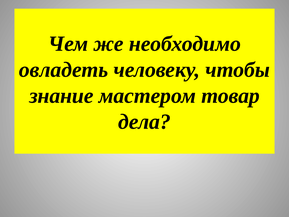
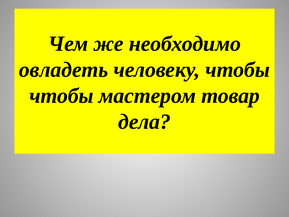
знание: знание -> чтобы (61, 96)
